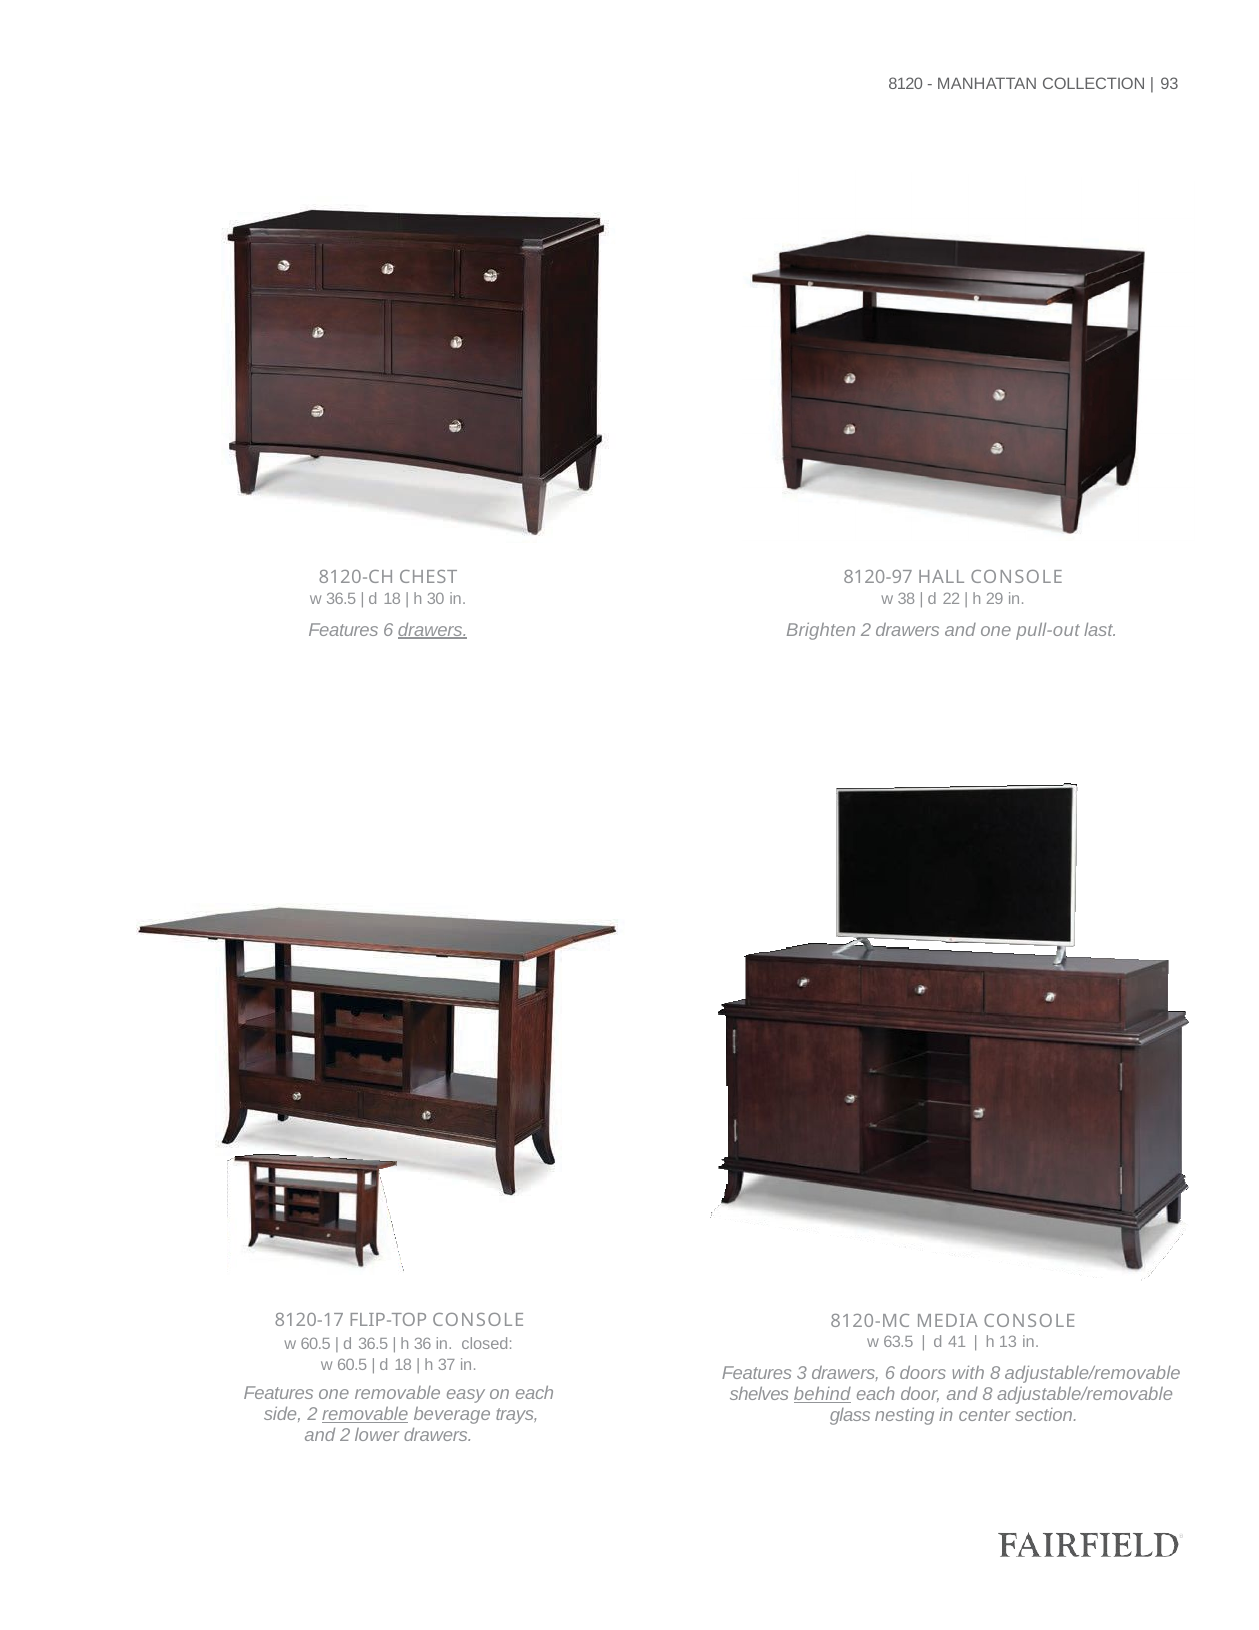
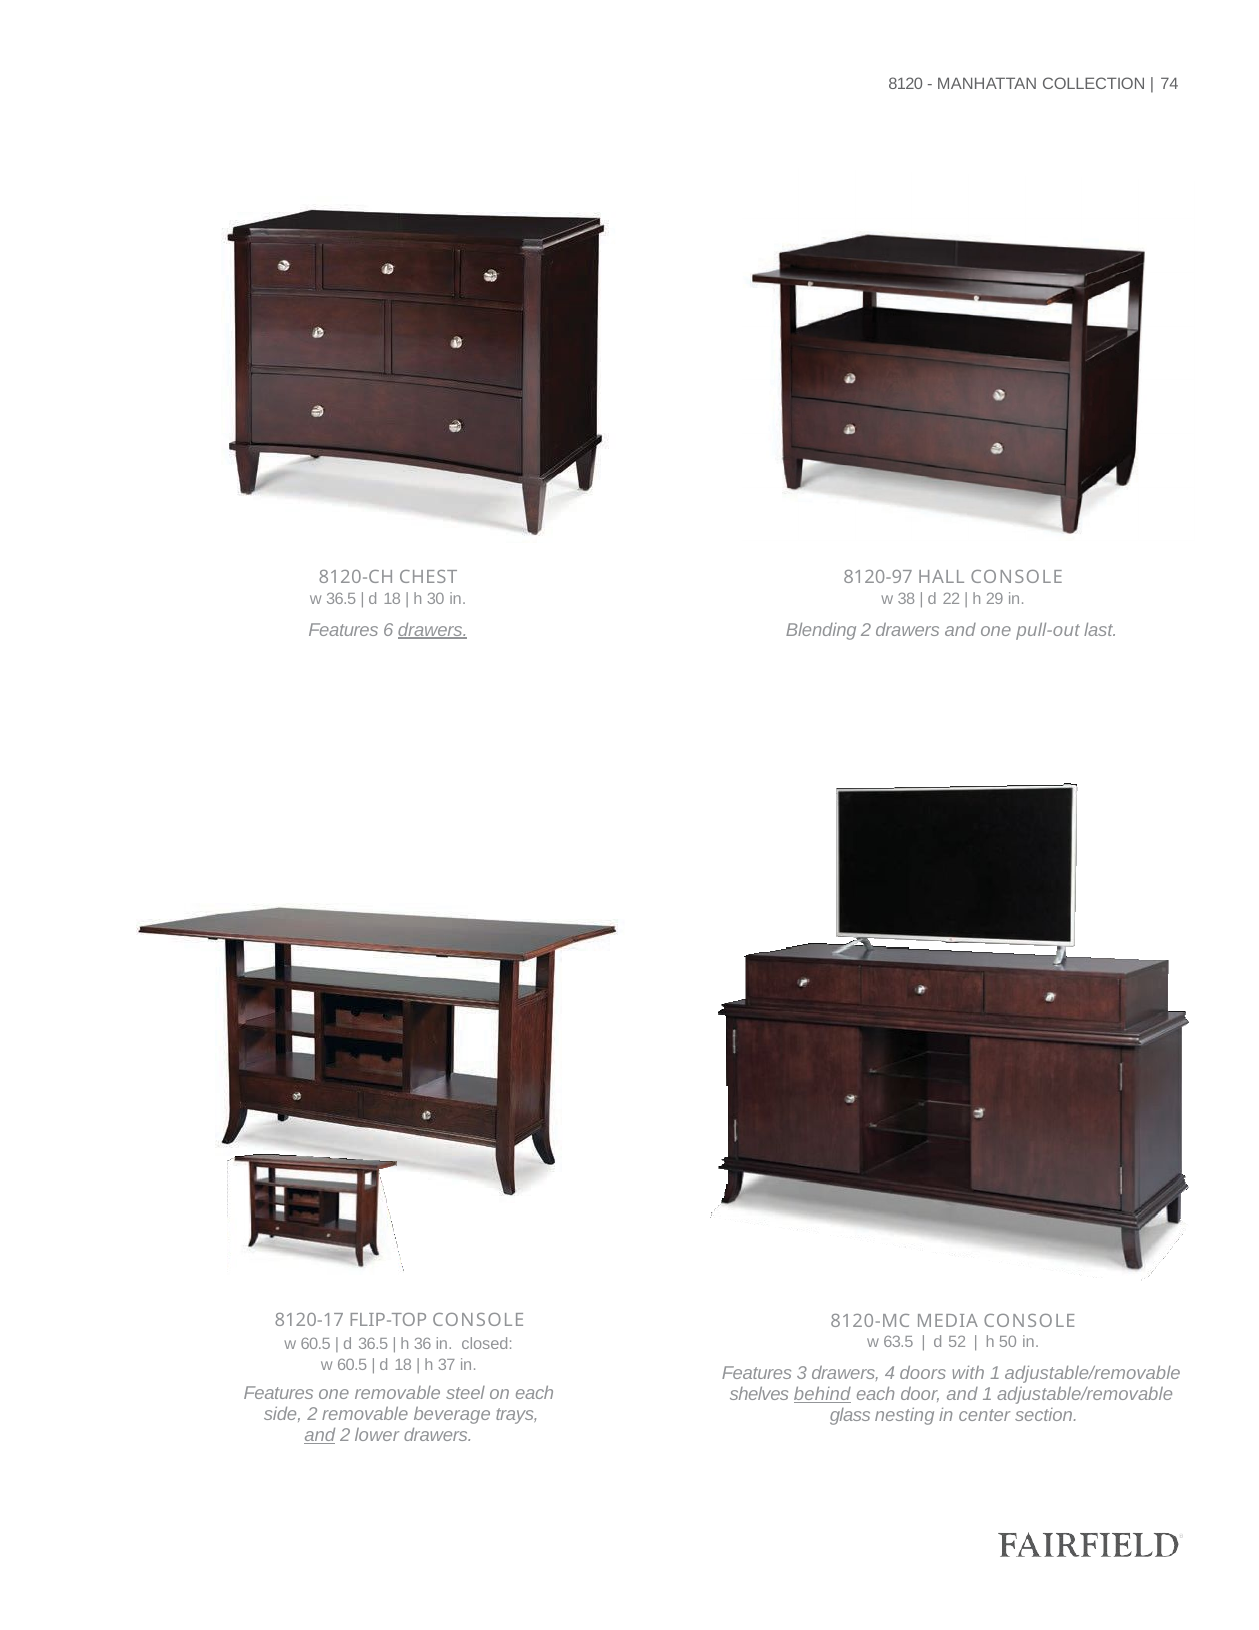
93: 93 -> 74 (1170, 84)
Brighten: Brighten -> Blending (821, 630)
41: 41 -> 52 (957, 1342)
13: 13 -> 50 (1008, 1342)
drawers 6: 6 -> 4 (890, 1373)
with 8: 8 -> 1 (995, 1373)
easy: easy -> steel (465, 1393)
and 8: 8 -> 1 (988, 1394)
removable underline: present -> none (365, 1414)
and underline: none -> present (320, 1435)
